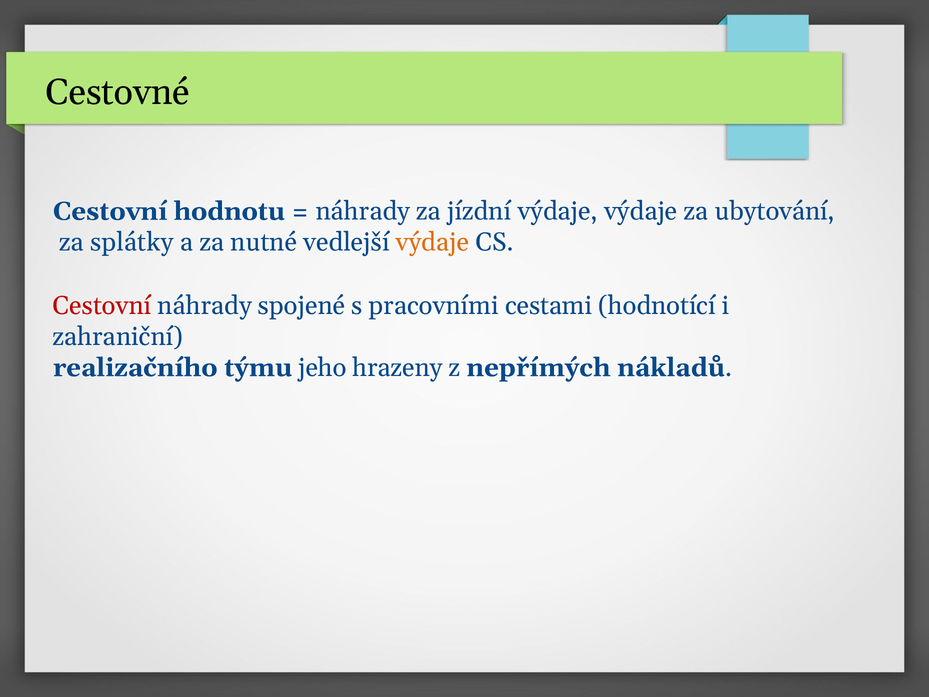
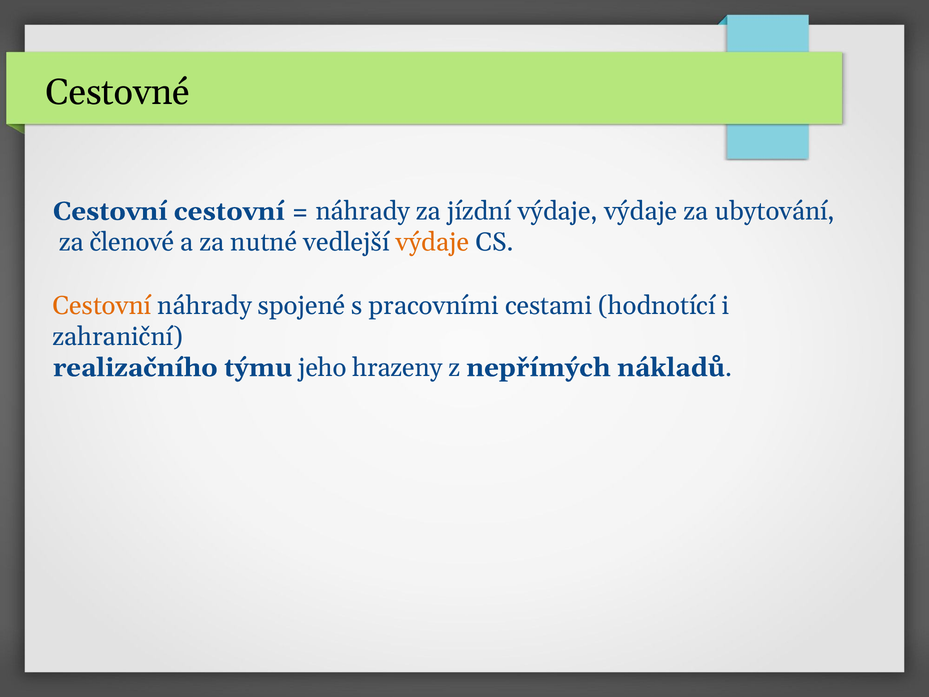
Cestovní hodnotu: hodnotu -> cestovní (229, 211)
splátky: splátky -> členové (132, 242)
Cestovní colour: red -> orange (102, 306)
